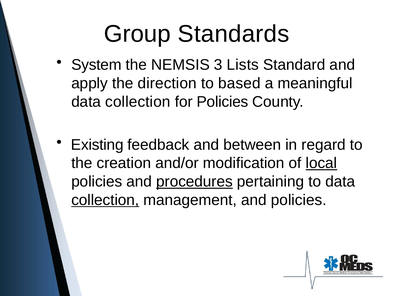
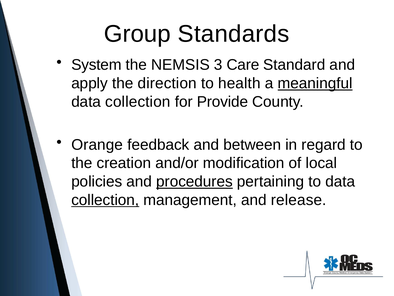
Lists: Lists -> Care (243, 65)
based: based -> health (239, 83)
meaningful underline: none -> present (315, 83)
for Policies: Policies -> Provide (223, 102)
Existing: Existing -> Orange (97, 145)
local underline: present -> none (321, 163)
and policies: policies -> release (299, 200)
